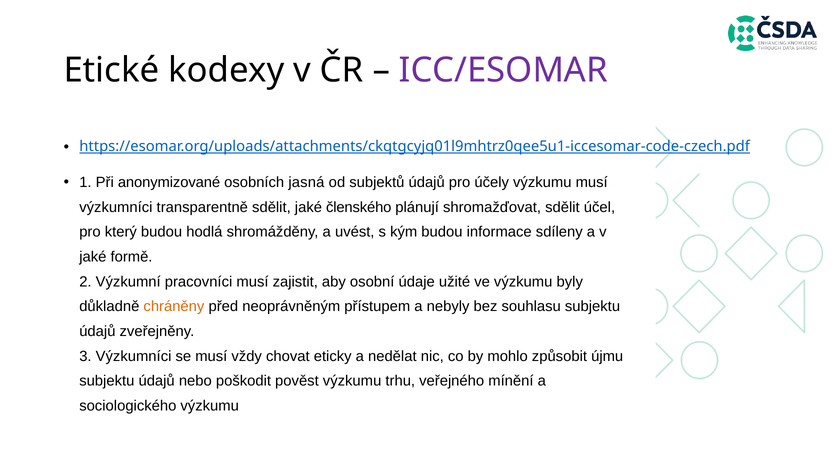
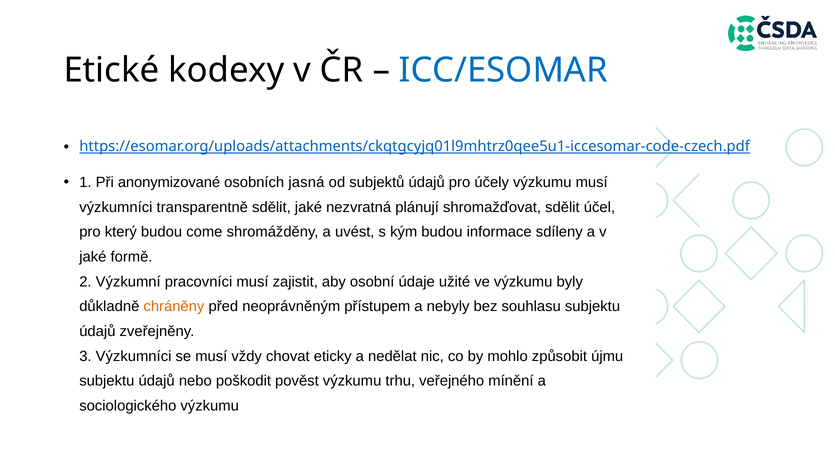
ICC/ESOMAR colour: purple -> blue (503, 70)
členského: členského -> nezvratná (359, 207)
hodlá: hodlá -> come (204, 232)
